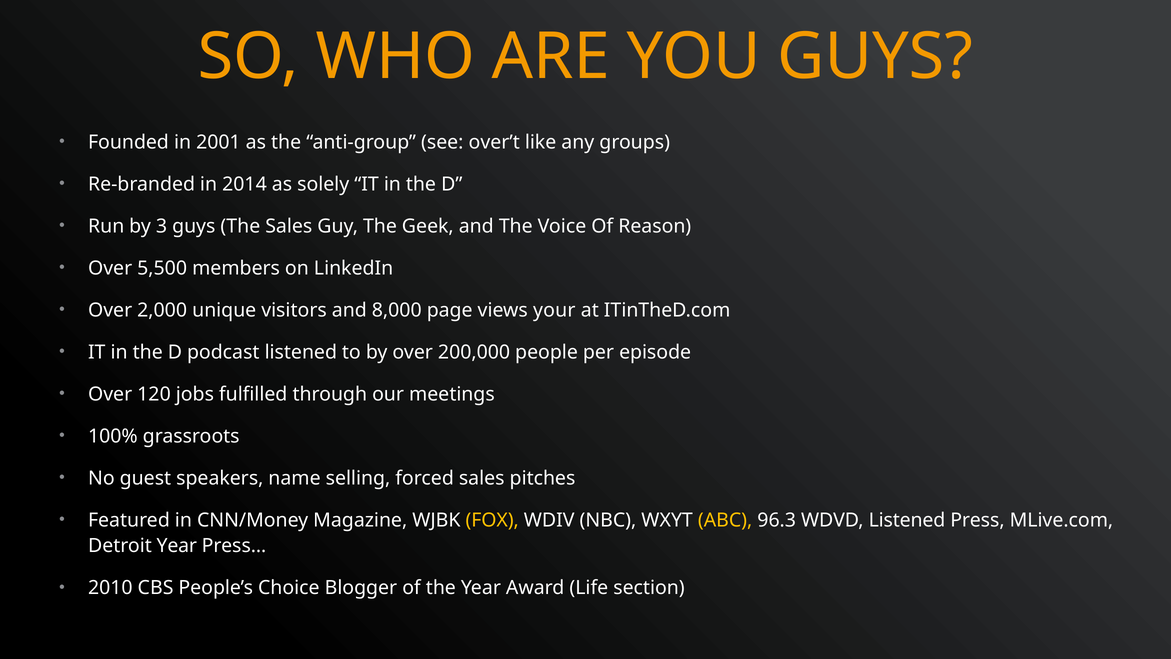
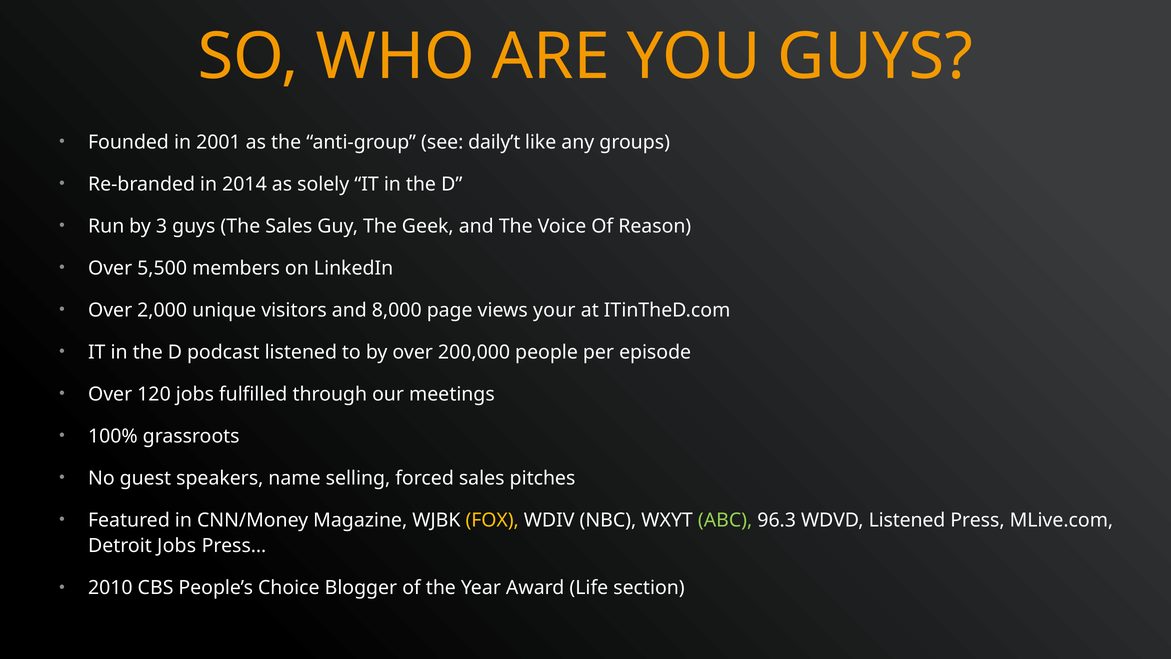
over’t: over’t -> daily’t (494, 142)
ABC colour: yellow -> light green (725, 520)
Detroit Year: Year -> Jobs (177, 546)
